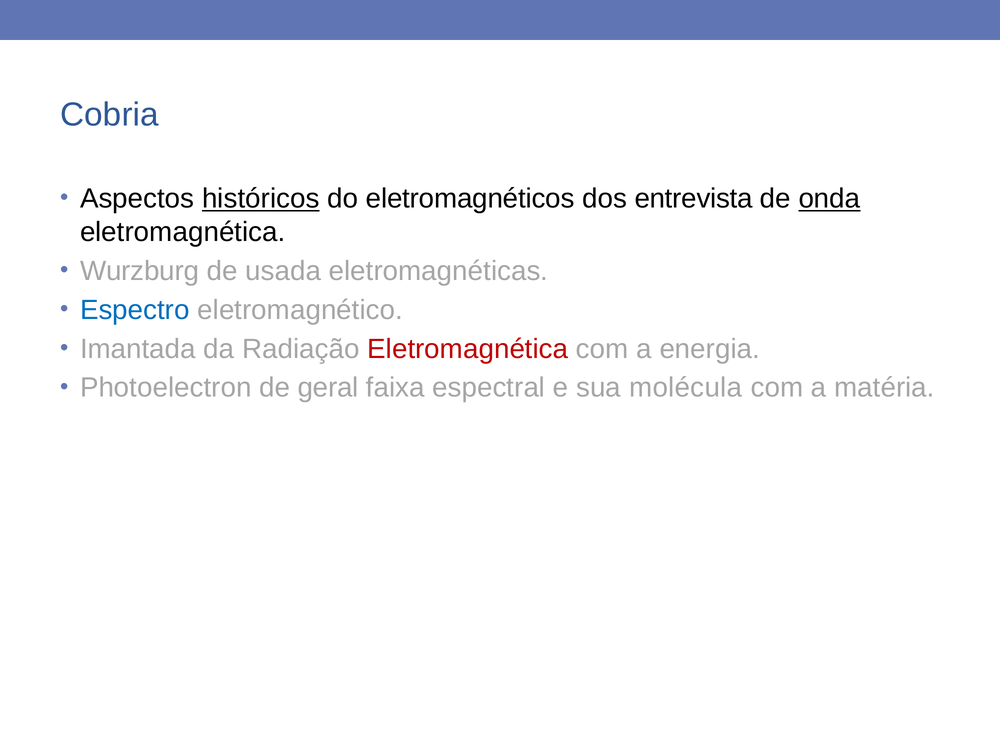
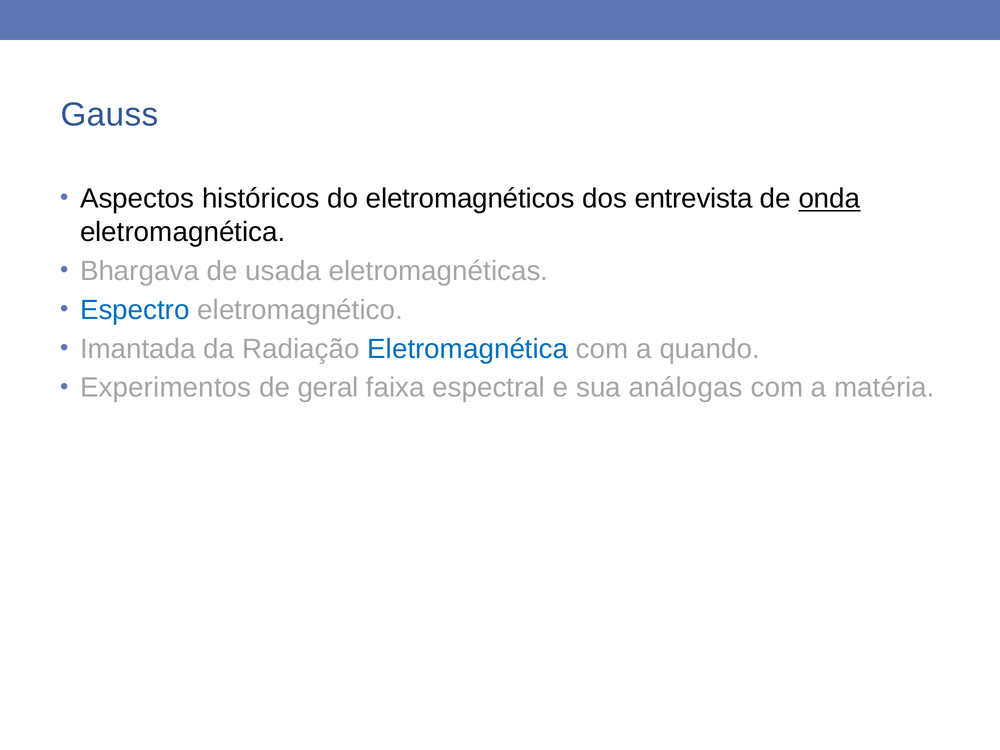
Cobria: Cobria -> Gauss (109, 115)
históricos underline: present -> none (261, 199)
Wurzburg: Wurzburg -> Bhargava (139, 271)
Eletromagnética colour: red -> blue (468, 349)
energia: energia -> quando (710, 349)
Photoelectron: Photoelectron -> Experimentos (166, 388)
molécula: molécula -> análogas (686, 388)
